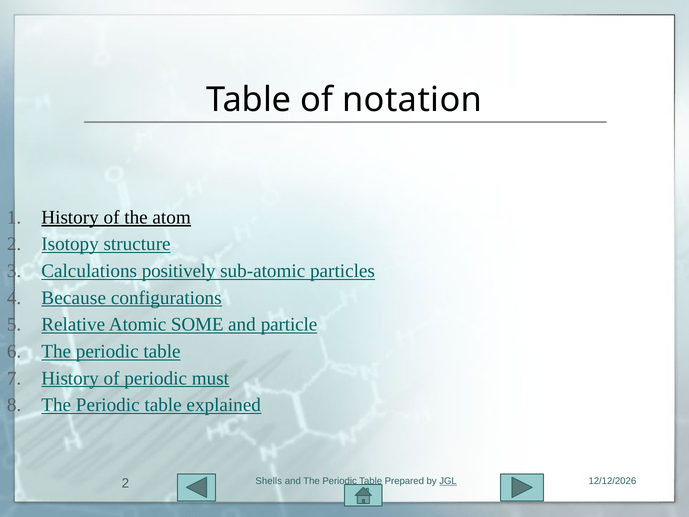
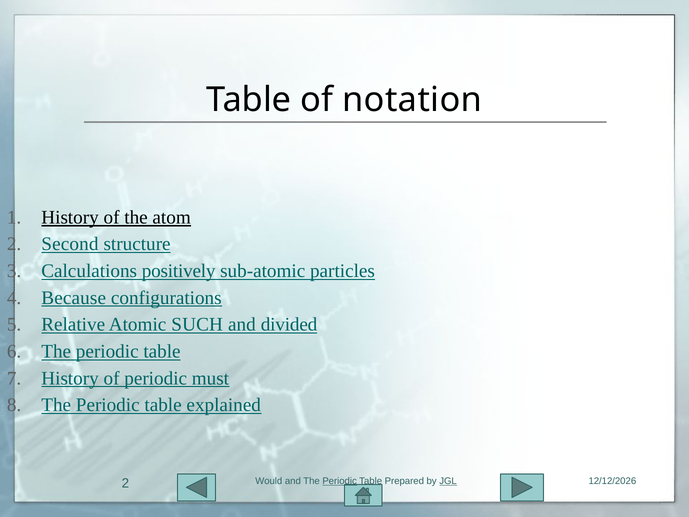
Isotopy: Isotopy -> Second (70, 244)
SOME: SOME -> SUCH (197, 324)
particle: particle -> divided (289, 324)
Shells: Shells -> Would (269, 481)
Periodic underline: none -> present (340, 481)
